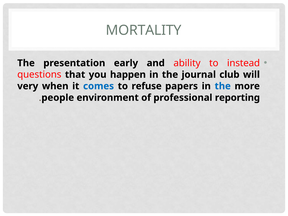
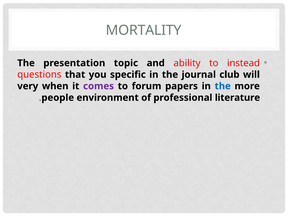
early: early -> topic (126, 63)
happen: happen -> specific (128, 75)
comes colour: blue -> purple (99, 86)
refuse: refuse -> forum (147, 86)
reporting: reporting -> literature (237, 98)
